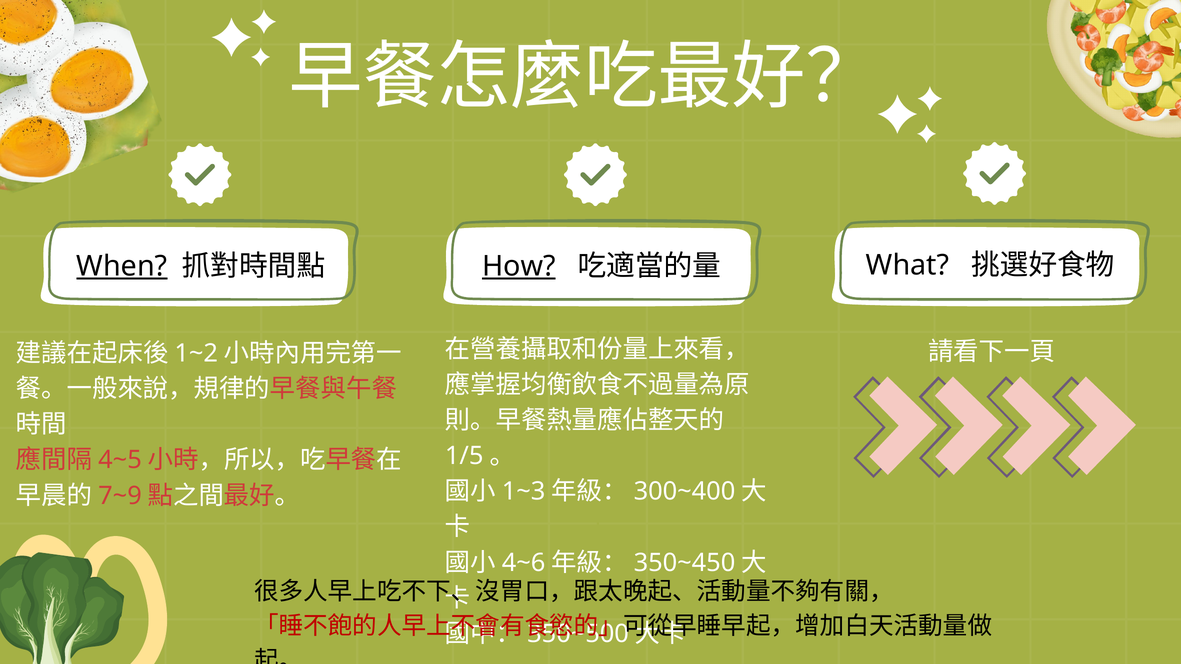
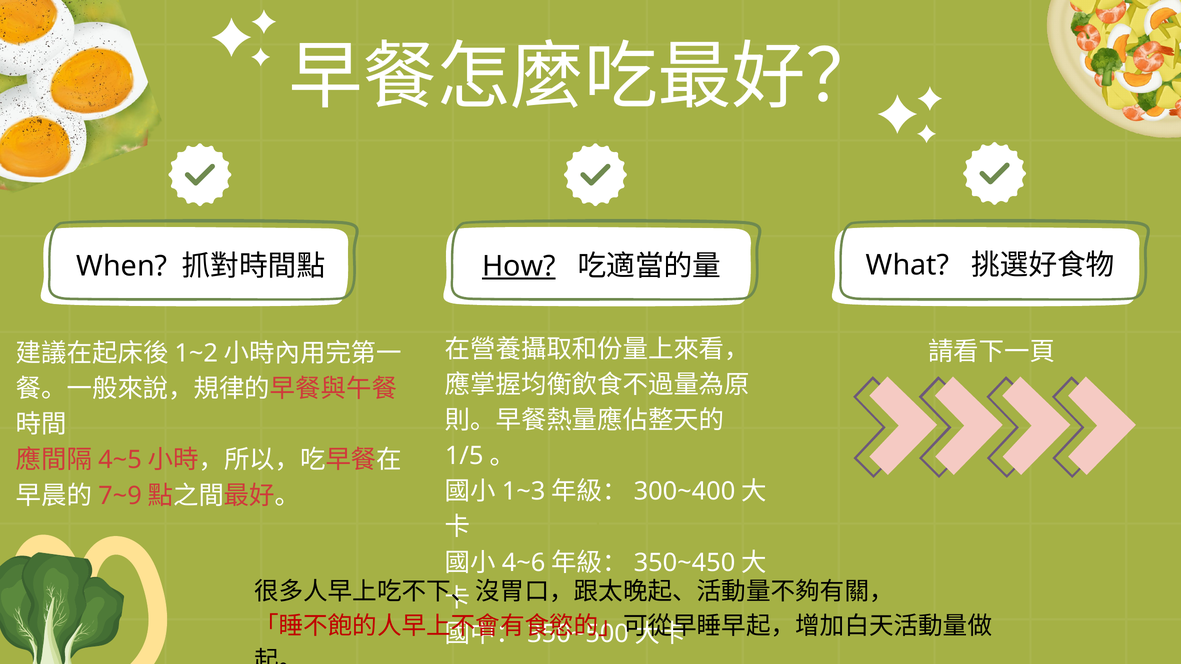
When underline: present -> none (122, 266)
